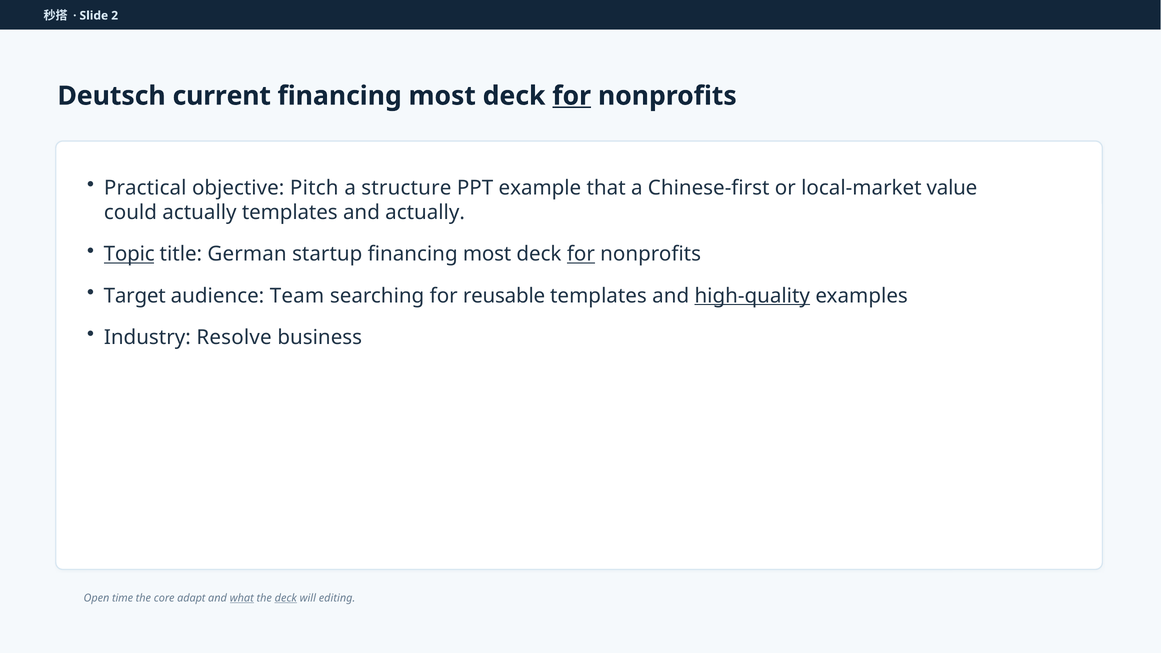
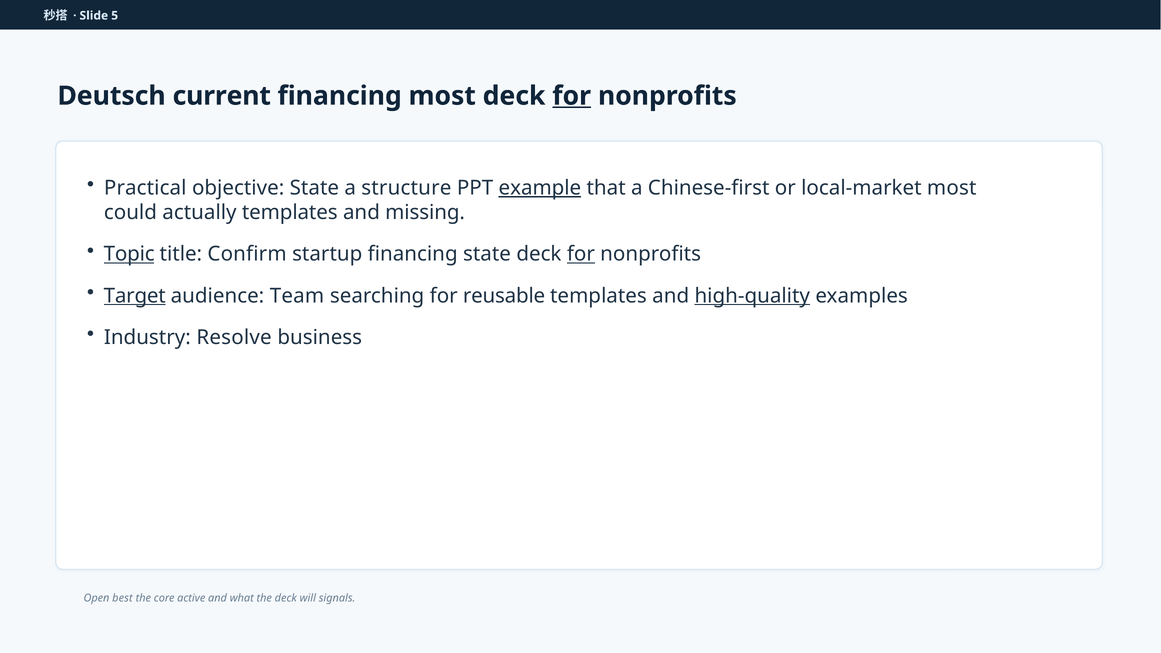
2: 2 -> 5 (115, 16)
objective Pitch: Pitch -> State (314, 188)
example underline: none -> present (540, 188)
local-market value: value -> most (952, 188)
and actually: actually -> missing (425, 213)
German: German -> Confirm (247, 254)
startup financing most: most -> state (487, 254)
Target underline: none -> present (135, 296)
time: time -> best (122, 598)
adapt: adapt -> active (191, 598)
what underline: present -> none (242, 598)
deck underline: present -> none (286, 598)
editing: editing -> signals (337, 598)
